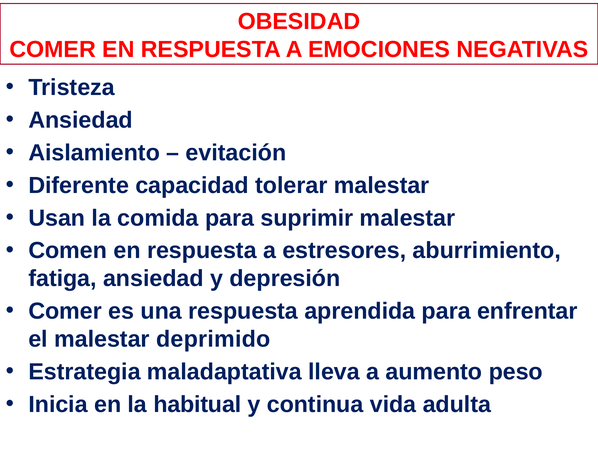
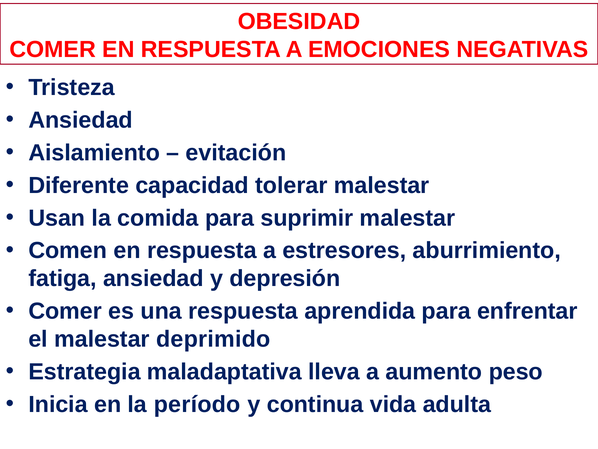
habitual: habitual -> período (197, 404)
